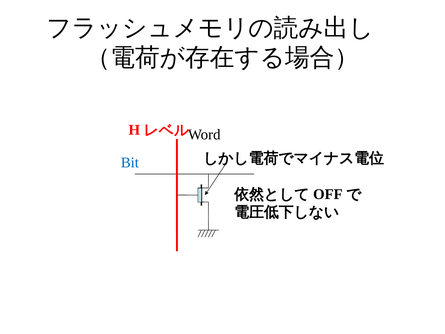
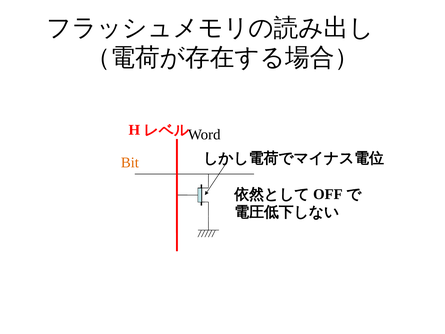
Bit colour: blue -> orange (130, 162)
